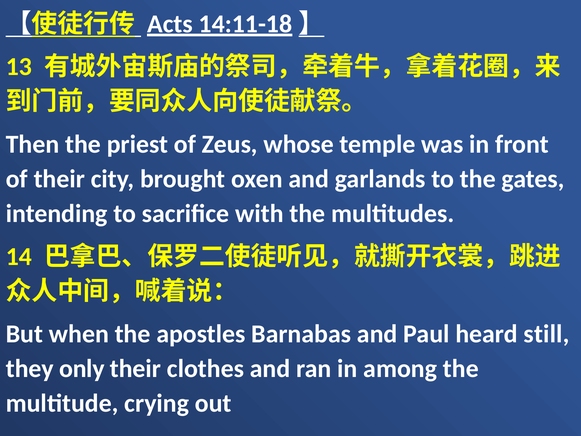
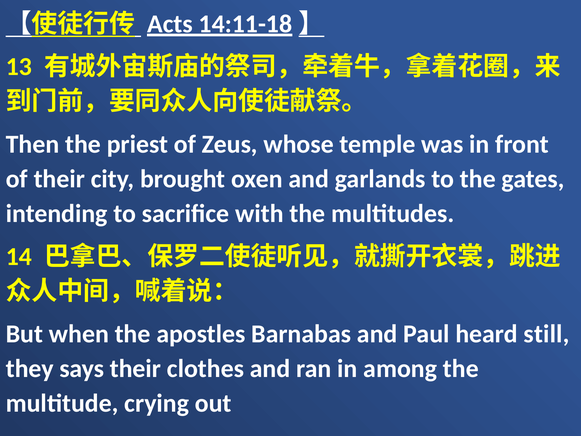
only: only -> says (82, 369)
